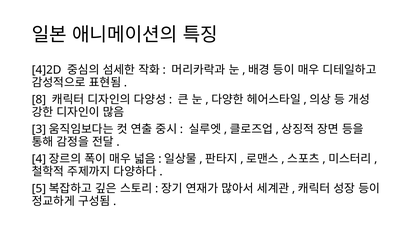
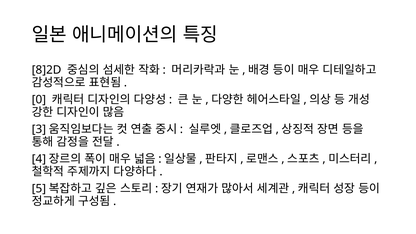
4]2D: 4]2D -> 8]2D (47, 70)
8: 8 -> 0 (39, 100)
